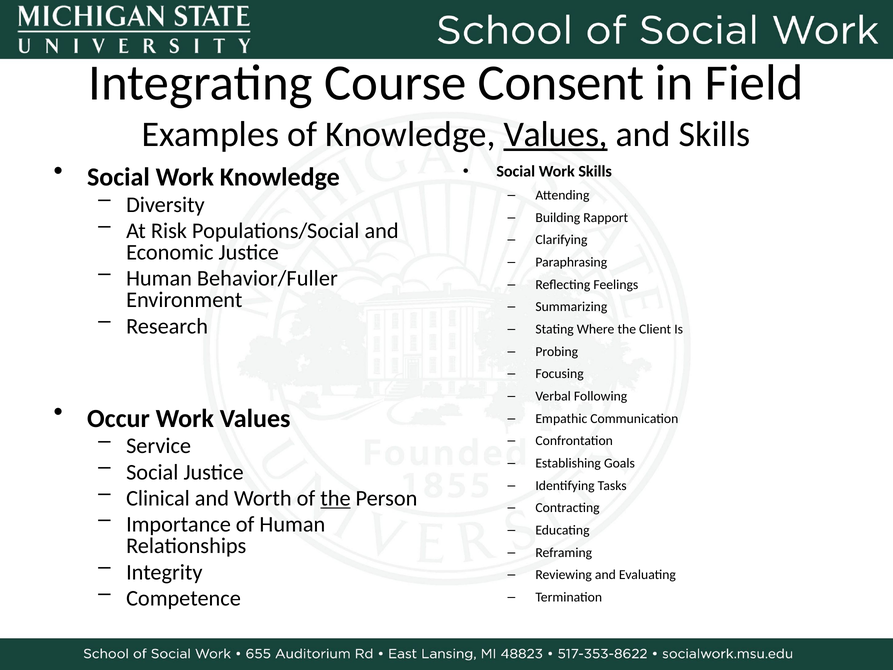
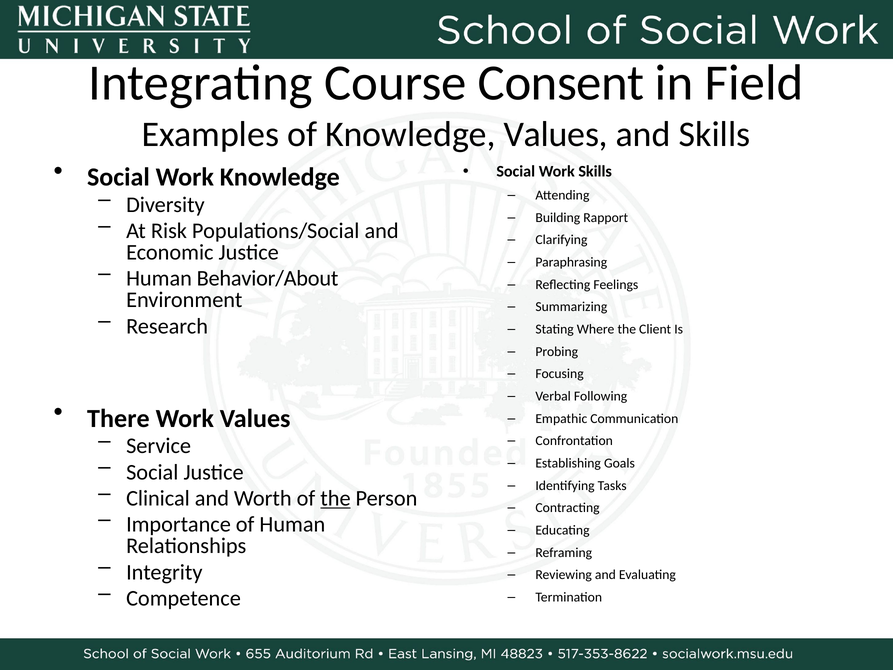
Values underline: present -> none (556, 134)
Behavior/Fuller: Behavior/Fuller -> Behavior/About (268, 278)
Occur: Occur -> There (118, 418)
